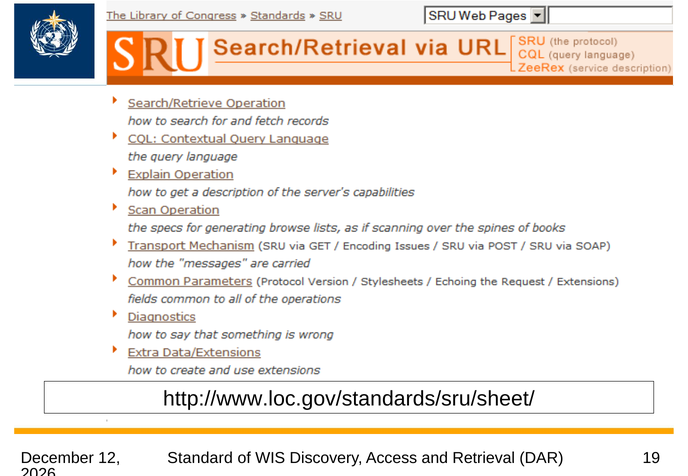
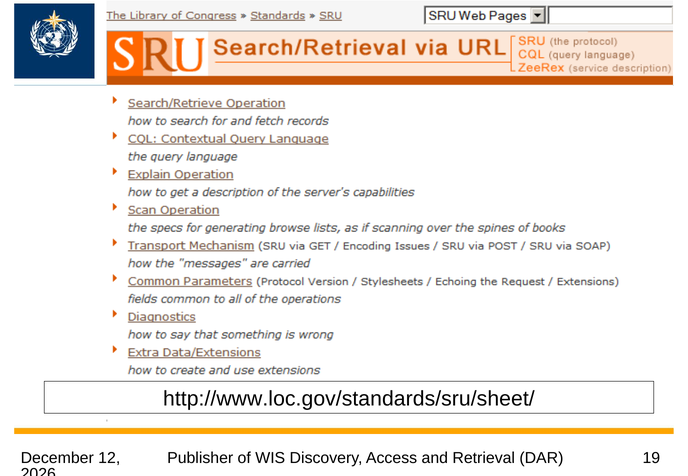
Standard: Standard -> Publisher (200, 458)
